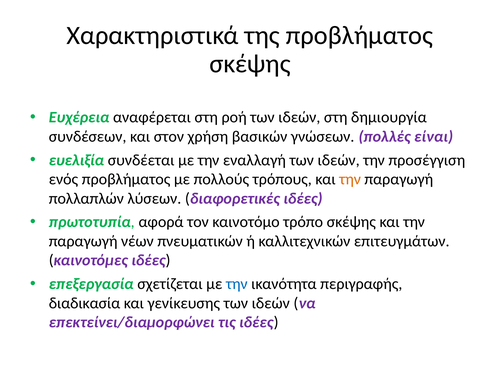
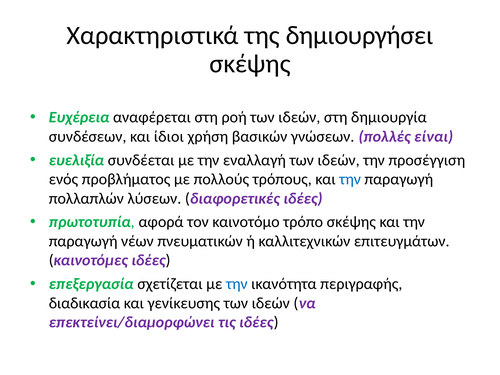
της προβλήματος: προβλήματος -> δημιουργήσει (359, 35)
στον: στον -> ίδιοι (169, 137)
την colour: orange -> blue (350, 179)
